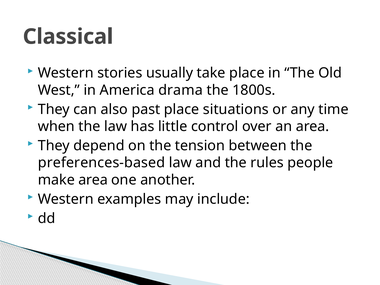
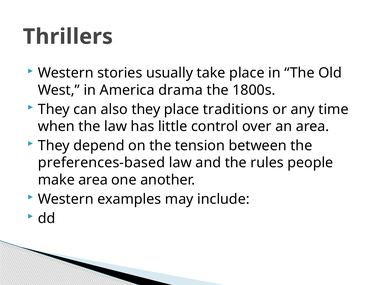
Classical: Classical -> Thrillers (68, 37)
also past: past -> they (146, 109)
situations: situations -> traditions (236, 109)
